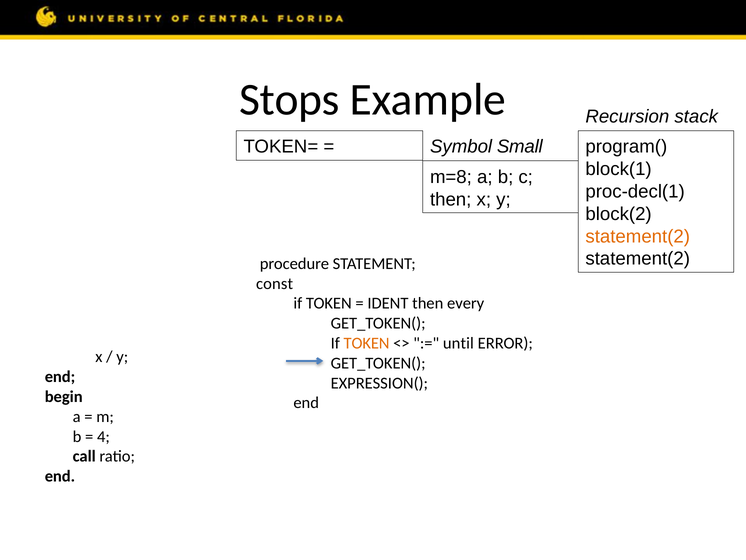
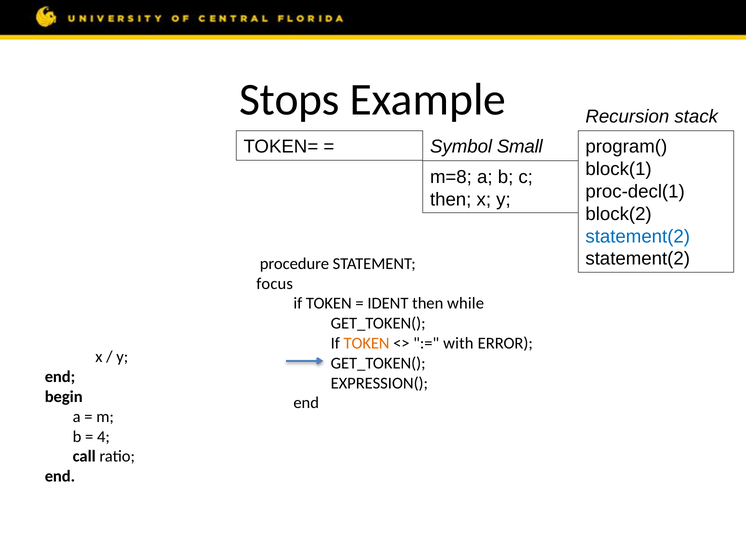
statement(2 colour: orange -> blue (638, 236)
const: const -> focus (275, 283)
every: every -> while (466, 303)
until: until -> with (458, 343)
